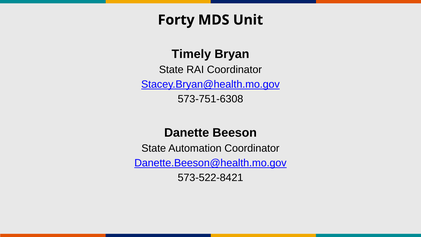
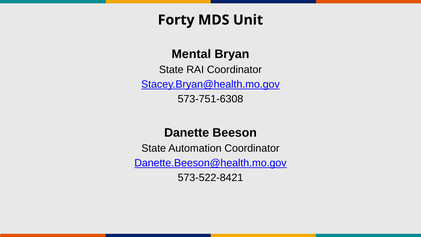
Timely: Timely -> Mental (191, 54)
